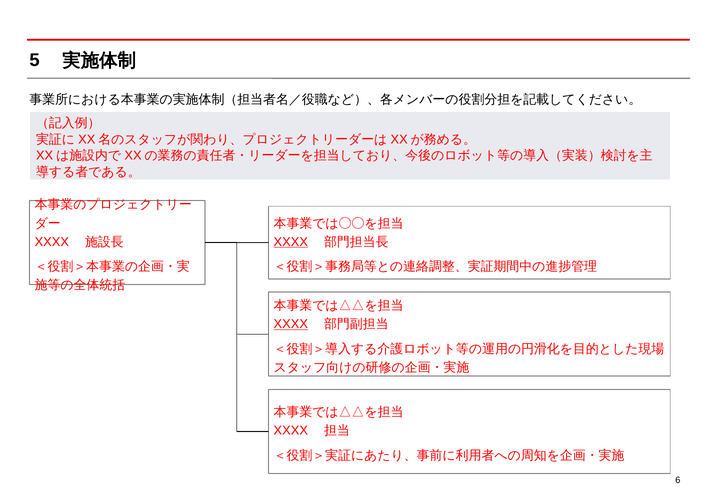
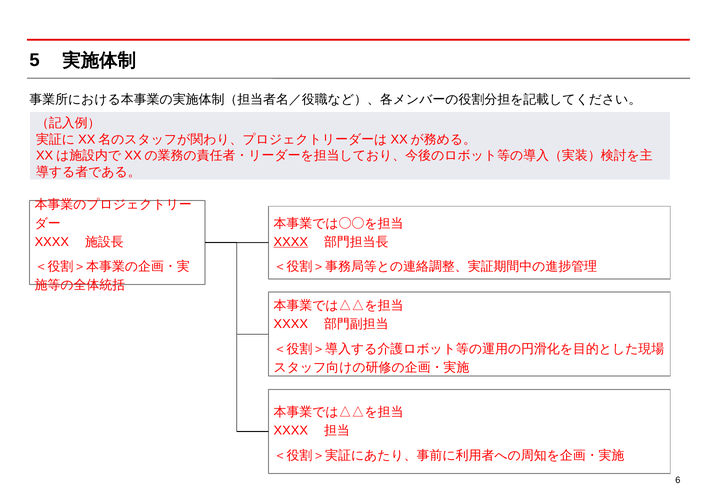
XXXX underline: present -> none (291, 324)
